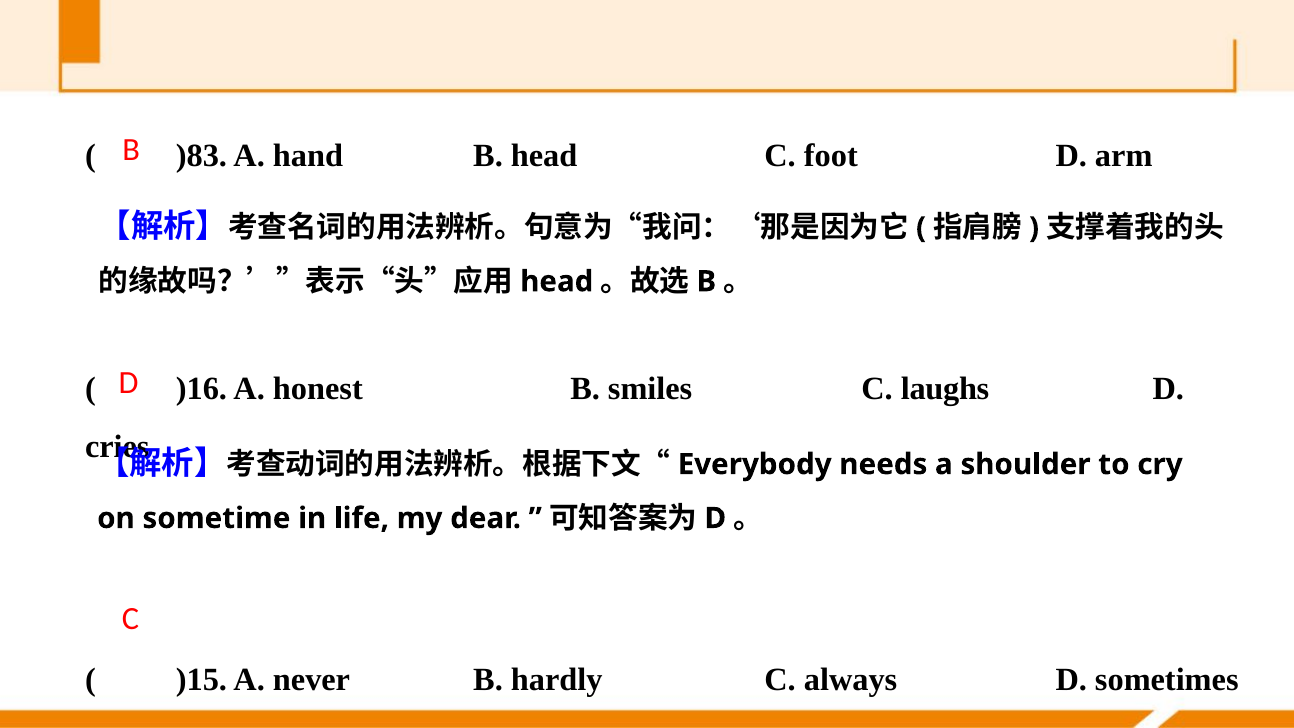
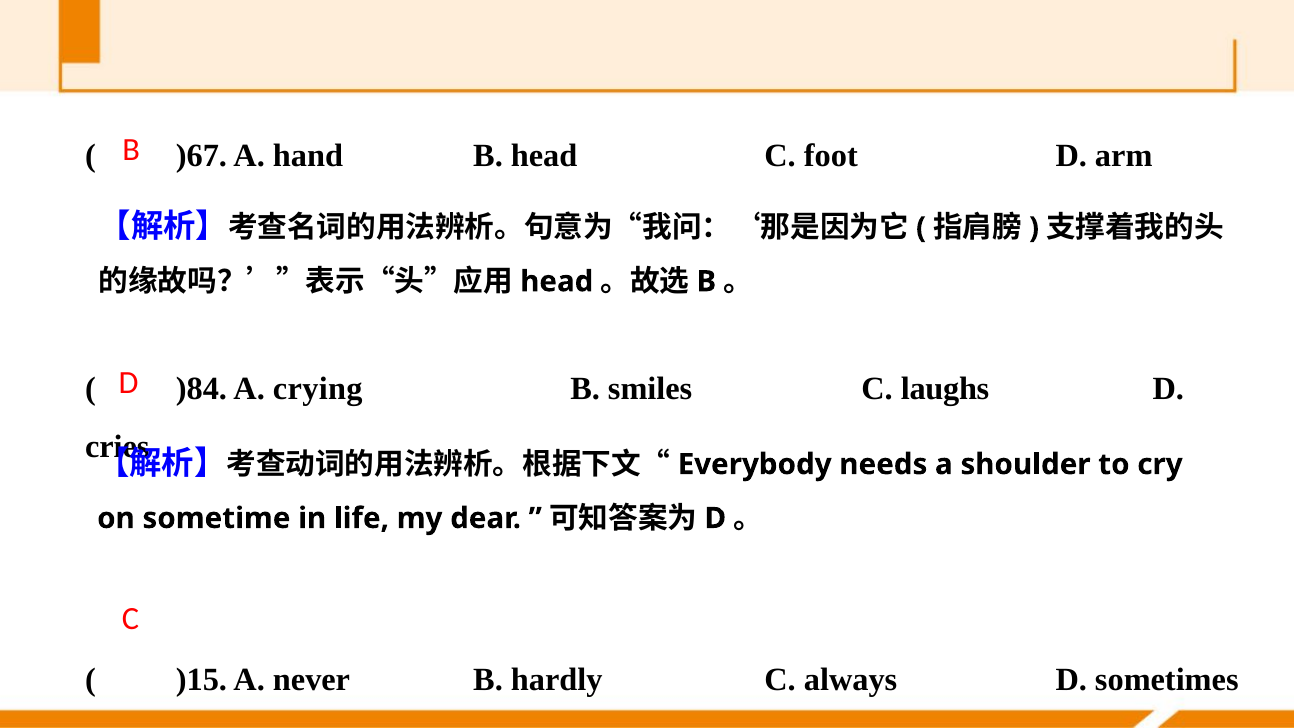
)83: )83 -> )67 (201, 156)
)16: )16 -> )84 (201, 389)
honest: honest -> crying (318, 389)
